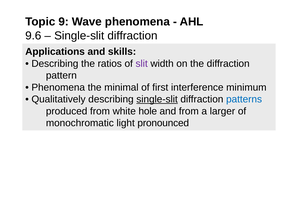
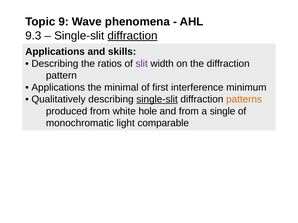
9.6: 9.6 -> 9.3 (33, 36)
diffraction underline: none -> present (132, 36)
Phenomena: Phenomena -> Applications (58, 88)
patterns colour: blue -> orange (244, 99)
larger: larger -> single (223, 111)
pronounced: pronounced -> comparable (163, 123)
